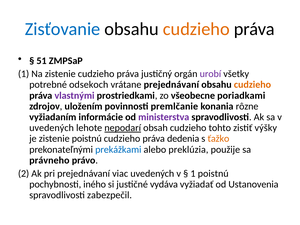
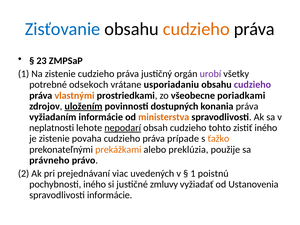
51: 51 -> 23 (42, 61)
vrátane prejednávaní: prejednávaní -> usporiadaniu (171, 85)
cudzieho colour: orange -> purple (252, 85)
vlastnými colour: purple -> orange (75, 95)
uložením underline: none -> present (83, 106)
premlčanie: premlčanie -> dostupných (174, 106)
konania rôzne: rôzne -> práva (247, 106)
ministerstva colour: purple -> orange (164, 117)
uvedených: uvedených -> neplatnosti (52, 128)
zistiť výšky: výšky -> iného (266, 128)
zistenie poistnú: poistnú -> povaha (87, 139)
dedenia: dedenia -> prípade (183, 139)
prekážkami colour: blue -> orange (118, 149)
vydáva: vydáva -> zmluvy (164, 184)
spravodlivosti zabezpečil: zabezpečil -> informácie (110, 195)
